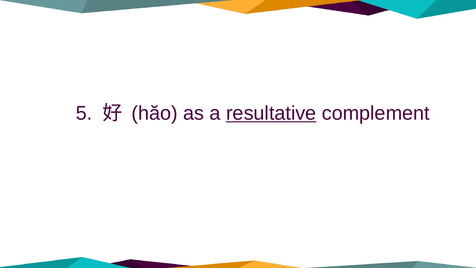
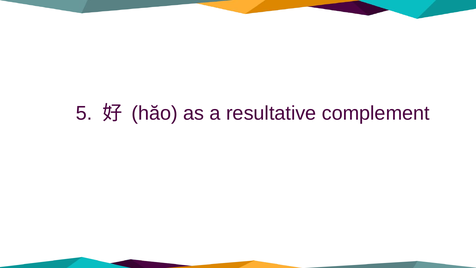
resultative underline: present -> none (271, 113)
